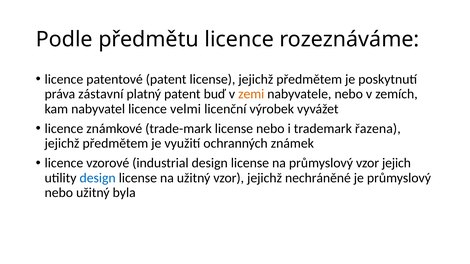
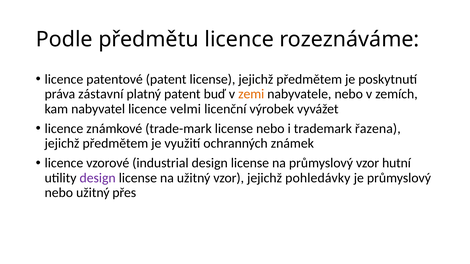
jejich: jejich -> hutní (396, 163)
design colour: blue -> purple (98, 178)
nechráněné: nechráněné -> pohledávky (318, 178)
byla: byla -> přes (124, 193)
